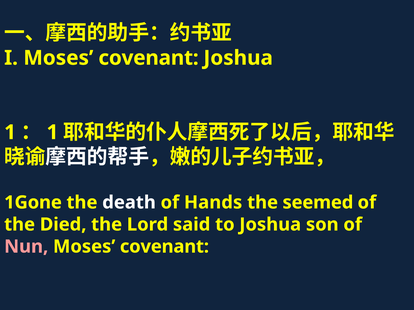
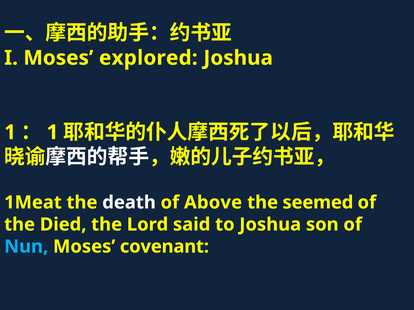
I Moses covenant: covenant -> explored (148, 58)
1Gone: 1Gone -> 1Meat (33, 203)
Hands: Hands -> Above (213, 203)
Nun colour: pink -> light blue (26, 247)
